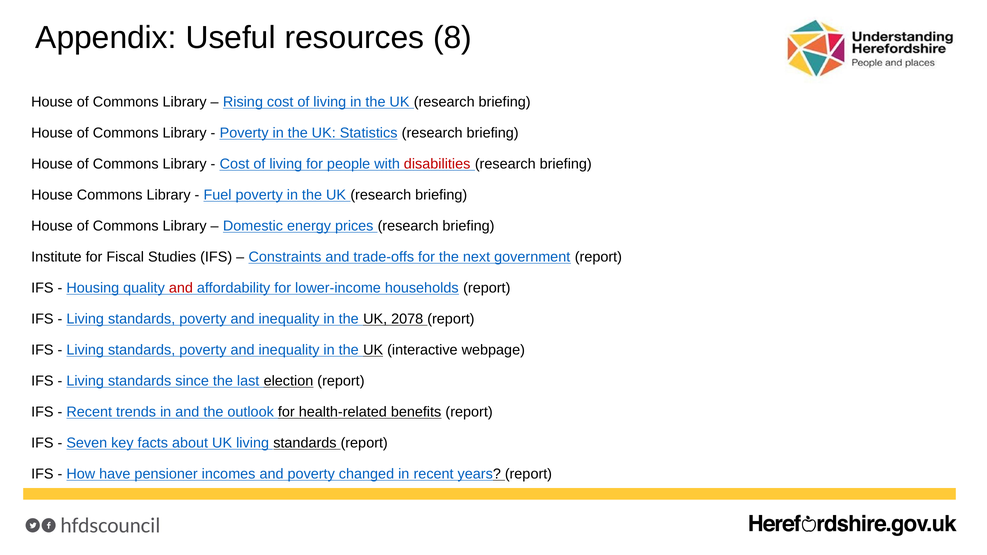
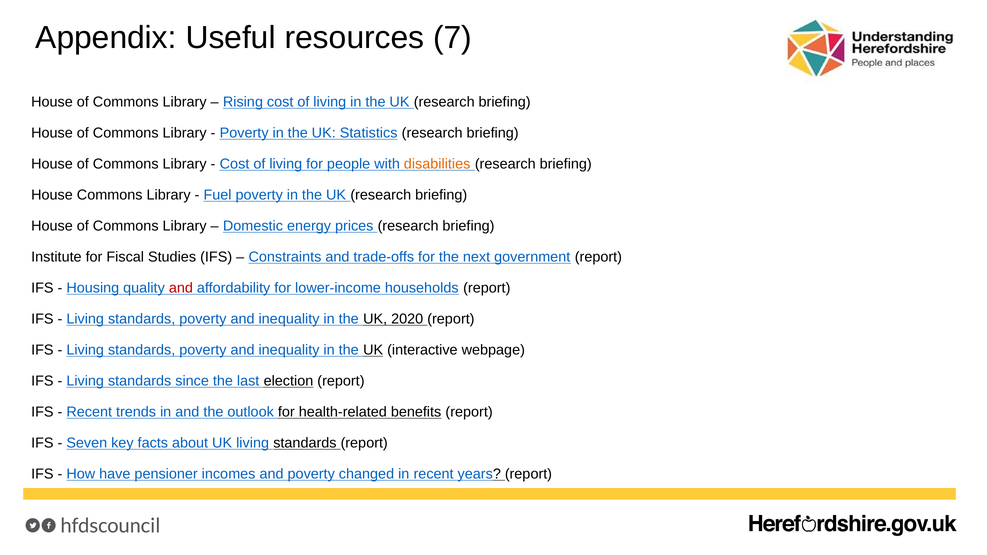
8: 8 -> 7 (453, 38)
disabilities colour: red -> orange (437, 164)
2078: 2078 -> 2020 (407, 319)
